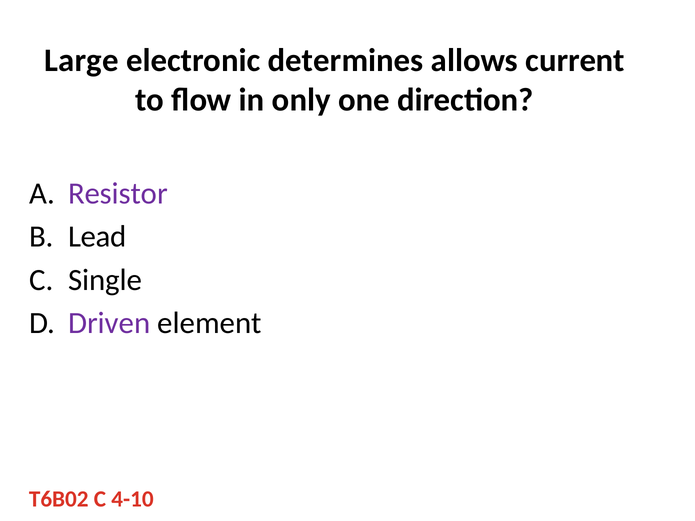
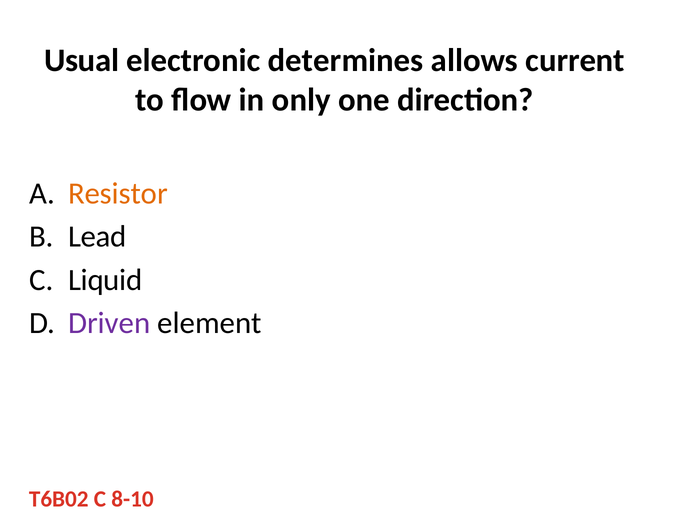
Large: Large -> Usual (82, 61)
Resistor colour: purple -> orange (118, 193)
Single: Single -> Liquid (105, 280)
4-10: 4-10 -> 8-10 (132, 499)
